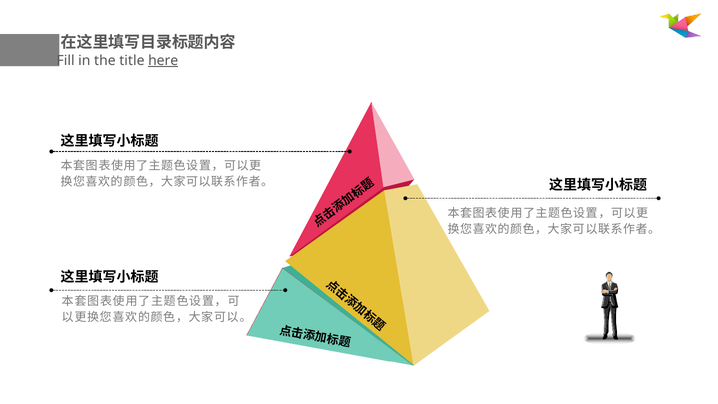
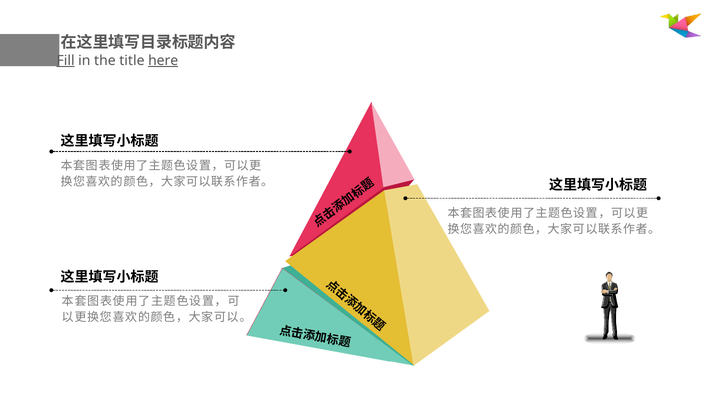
Fill underline: none -> present (66, 61)
